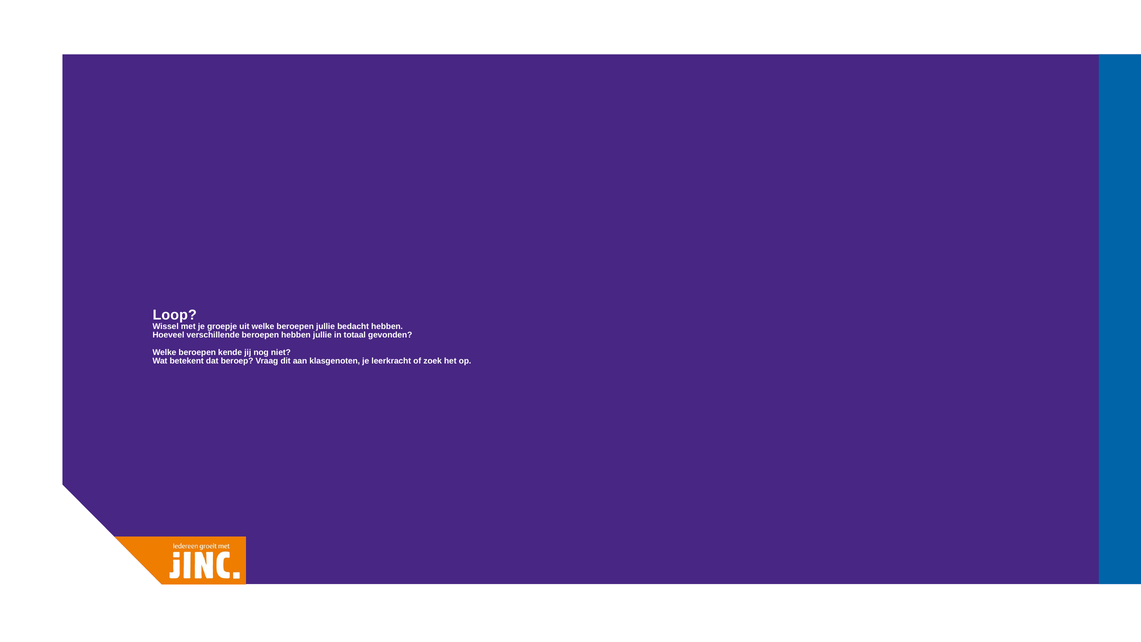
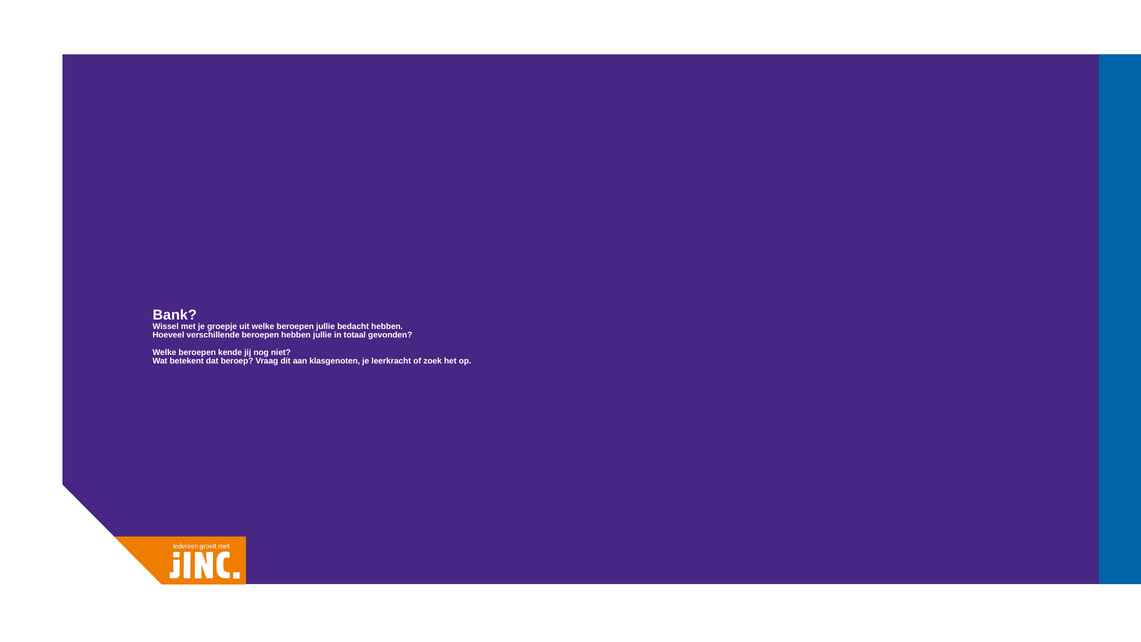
Loop: Loop -> Bank (175, 315)
